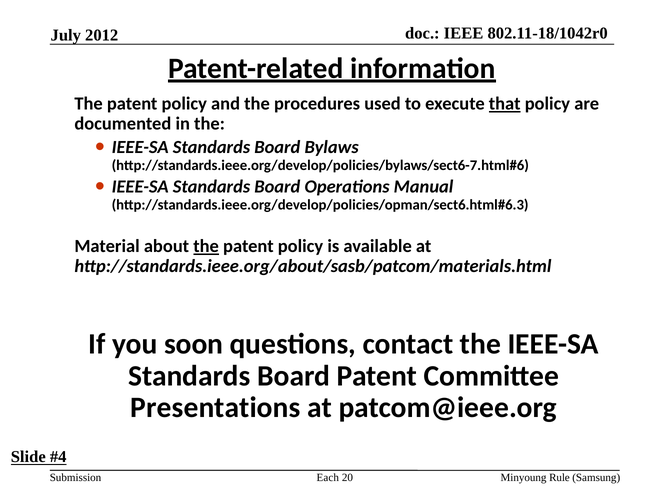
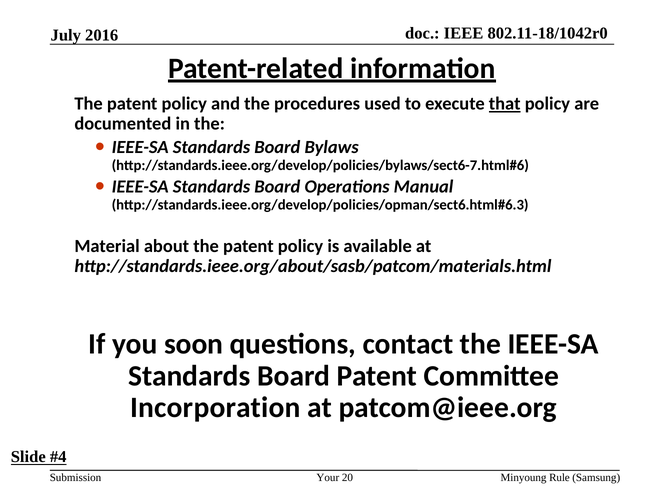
2012: 2012 -> 2016 (102, 35)
the underline: present -> none (206, 246)
Presentations: Presentations -> Incorporation (215, 408)
Each: Each -> Your (328, 478)
